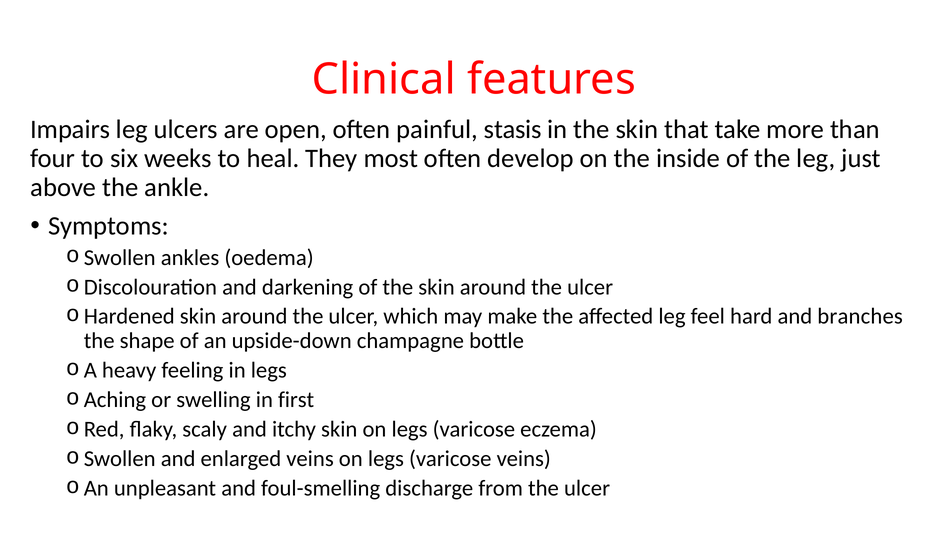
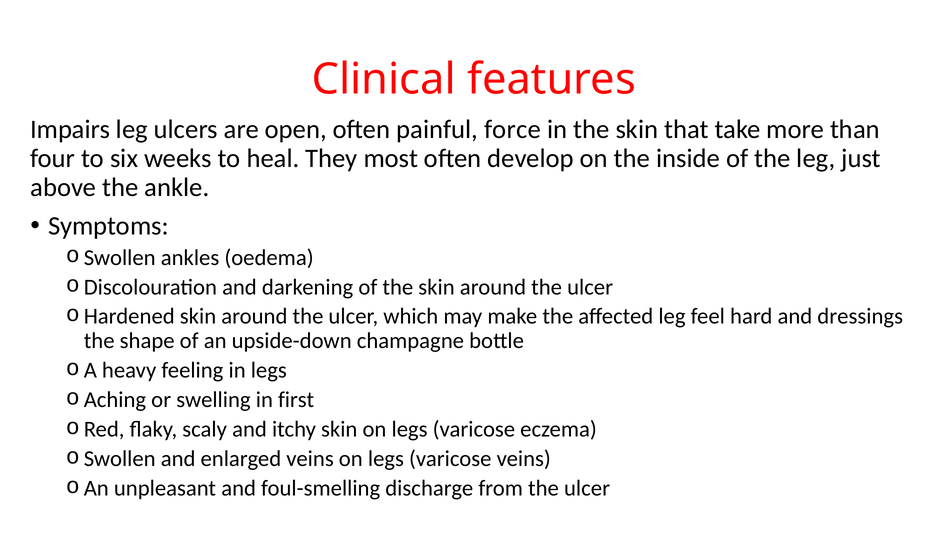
stasis: stasis -> force (512, 130)
branches: branches -> dressings (860, 317)
